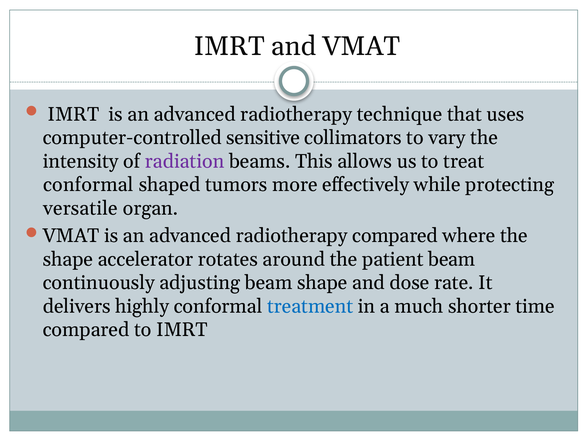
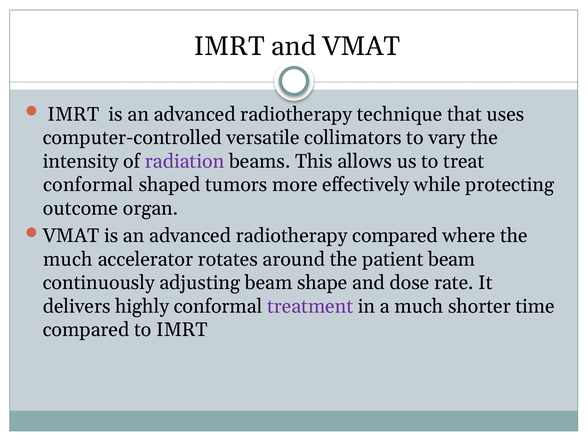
sensitive: sensitive -> versatile (263, 138)
versatile: versatile -> outcome (80, 208)
shape: shape -> much (68, 259)
treatment colour: blue -> purple (310, 306)
